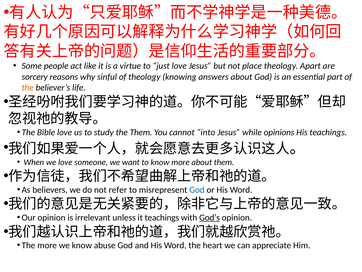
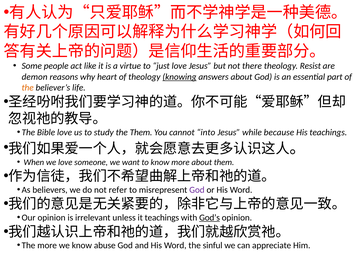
place: place -> there (252, 66)
Apart: Apart -> Resist (310, 66)
sorcery: sorcery -> demon (35, 77)
sinful: sinful -> heart (107, 77)
knowing underline: none -> present (179, 77)
opinions: opinions -> because (279, 132)
God colour: blue -> purple (197, 189)
heart: heart -> sinful (213, 245)
